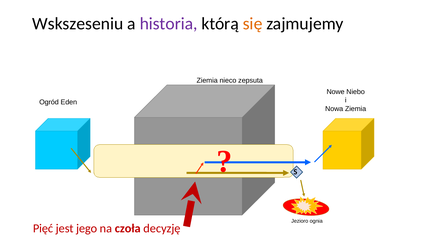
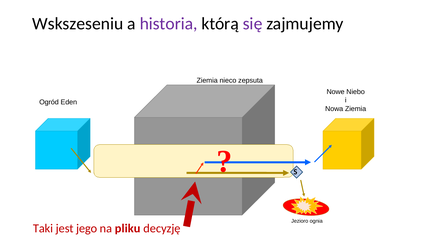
się colour: orange -> purple (253, 24)
Pięć: Pięć -> Taki (43, 229)
czoła: czoła -> pliku (128, 229)
